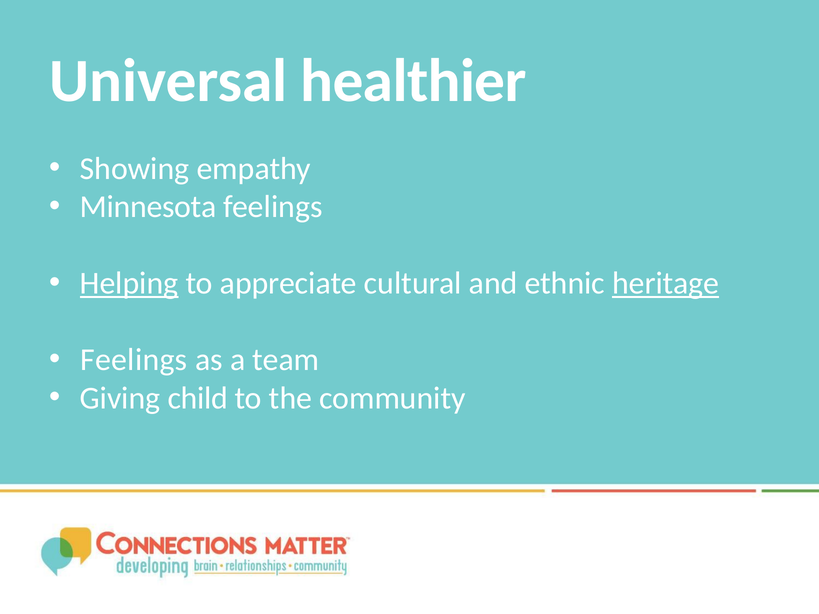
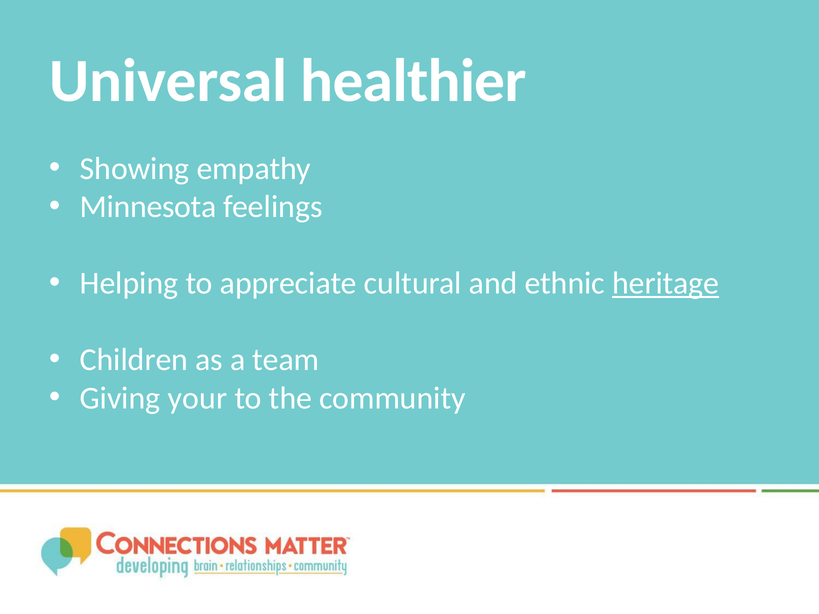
Helping underline: present -> none (129, 283)
Feelings: Feelings -> Children (134, 360)
child: child -> your (197, 398)
